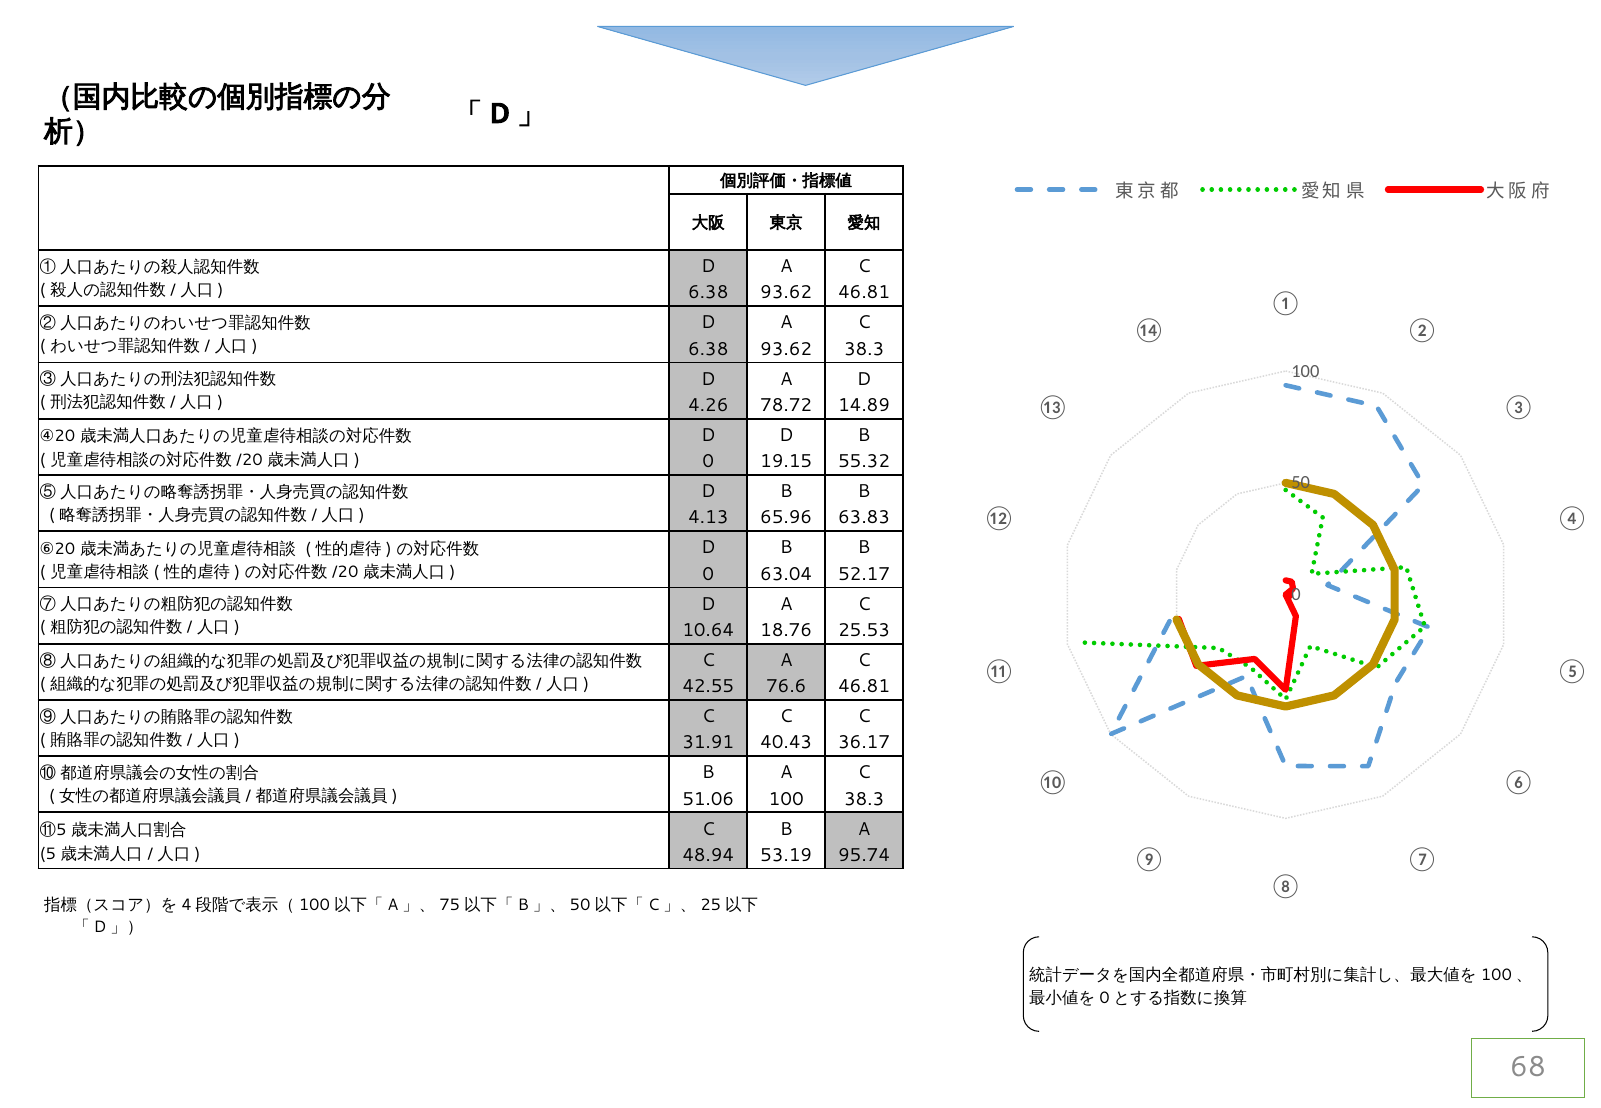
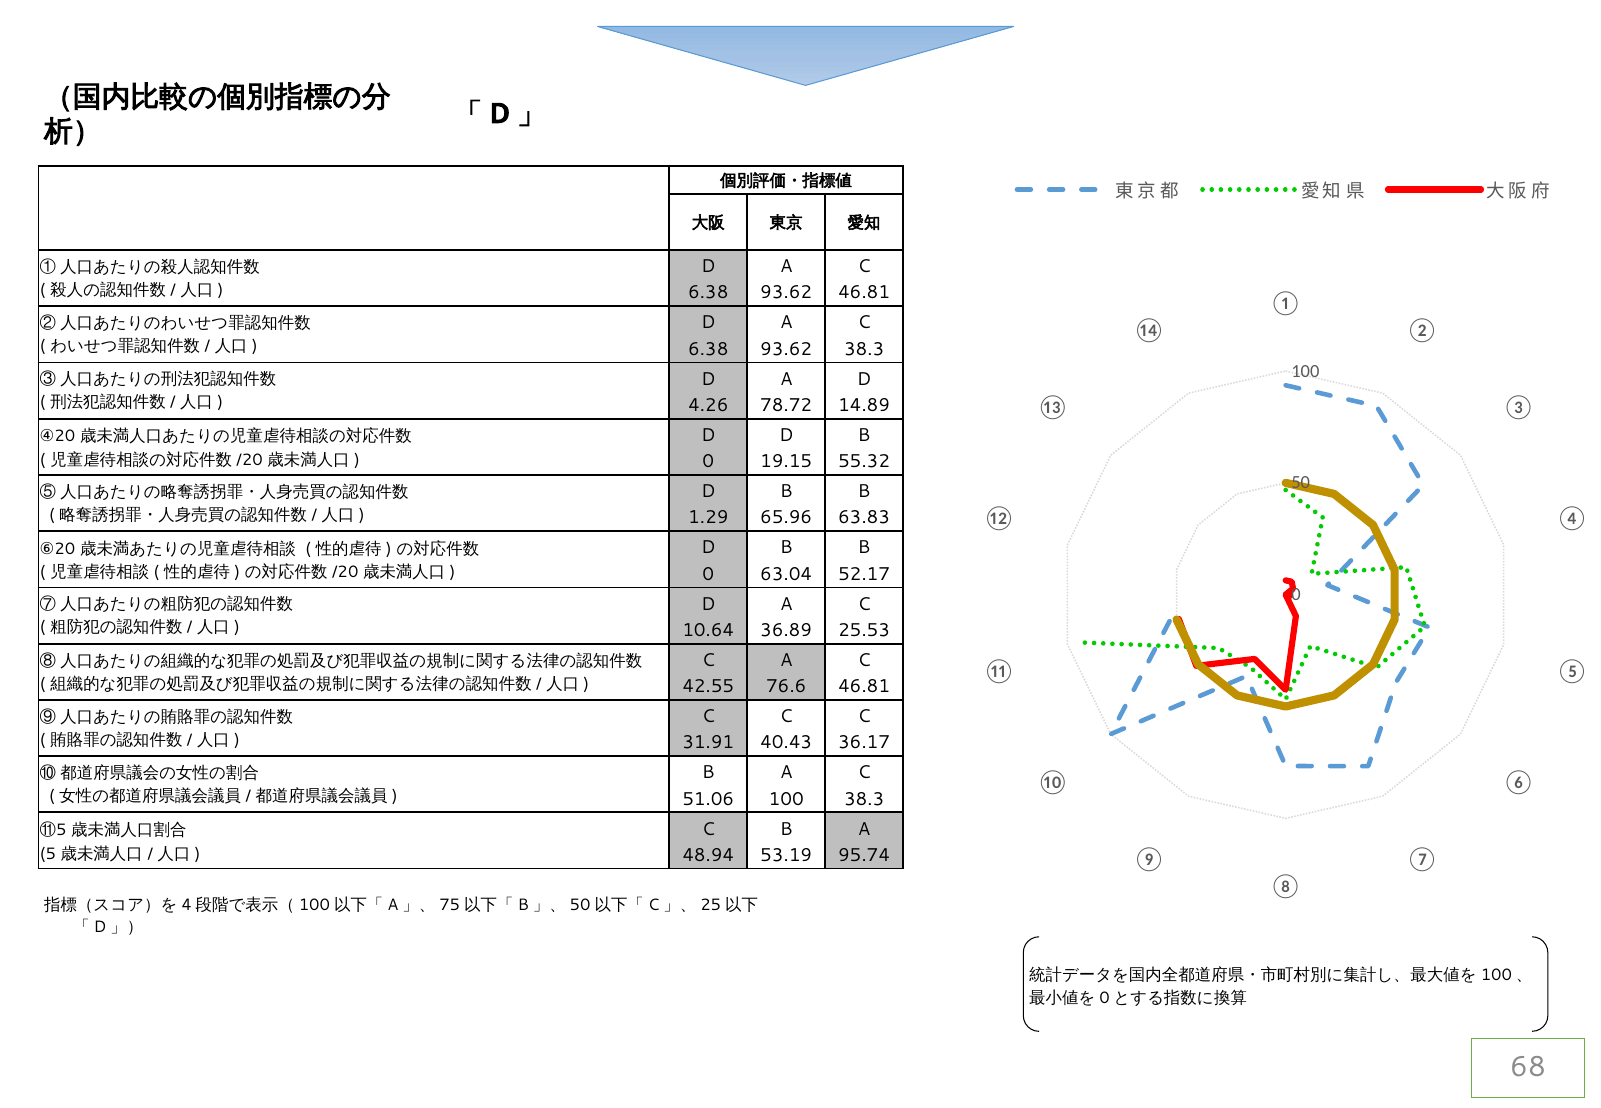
4.13: 4.13 -> 1.29 (708, 518)
18.76: 18.76 -> 36.89 (786, 630)
